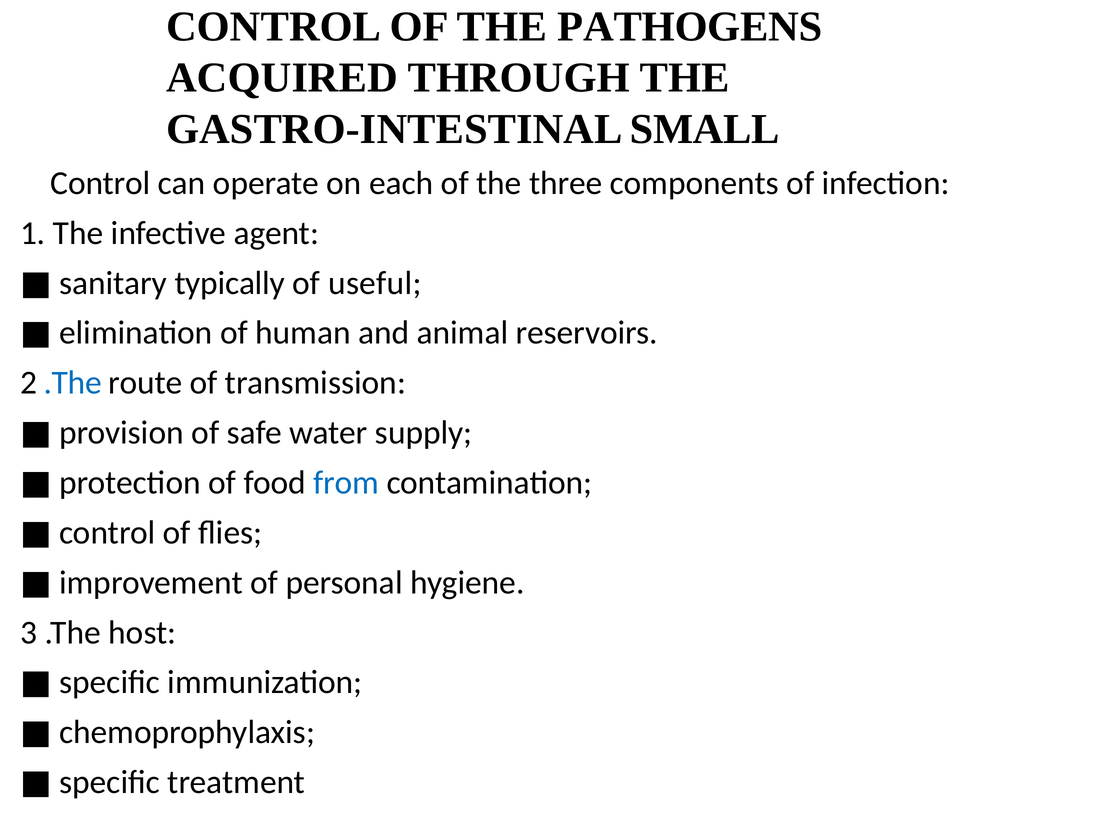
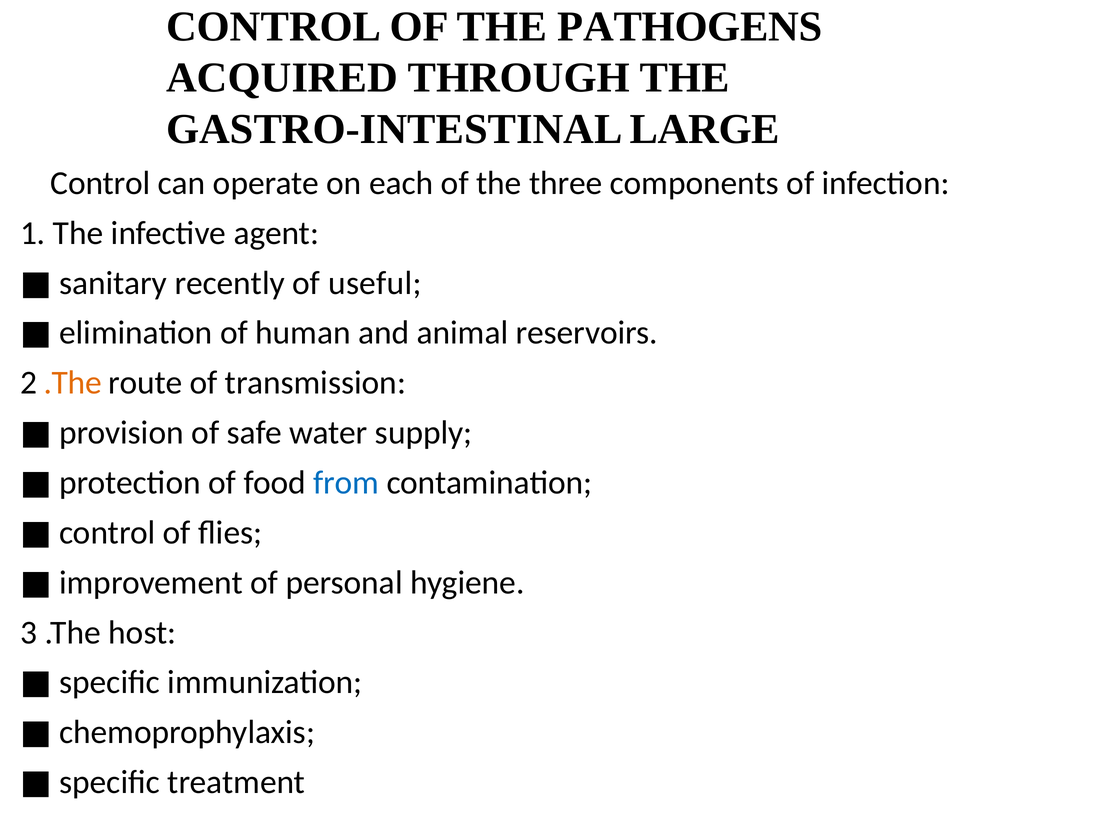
SMALL: SMALL -> LARGE (705, 129)
typically: typically -> recently (230, 283)
.The colour: blue -> orange (73, 383)
